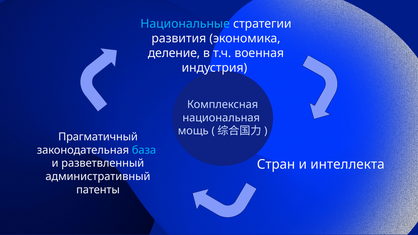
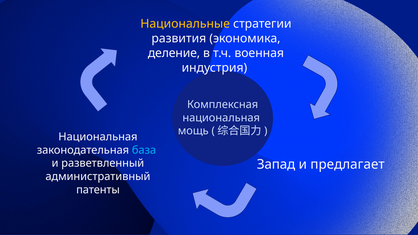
Национальные colour: light blue -> yellow (185, 24)
Прагматичный: Прагматичный -> Национальная (98, 137)
Стран: Стран -> Запад (276, 165)
интеллекта: интеллекта -> предлагает (347, 165)
